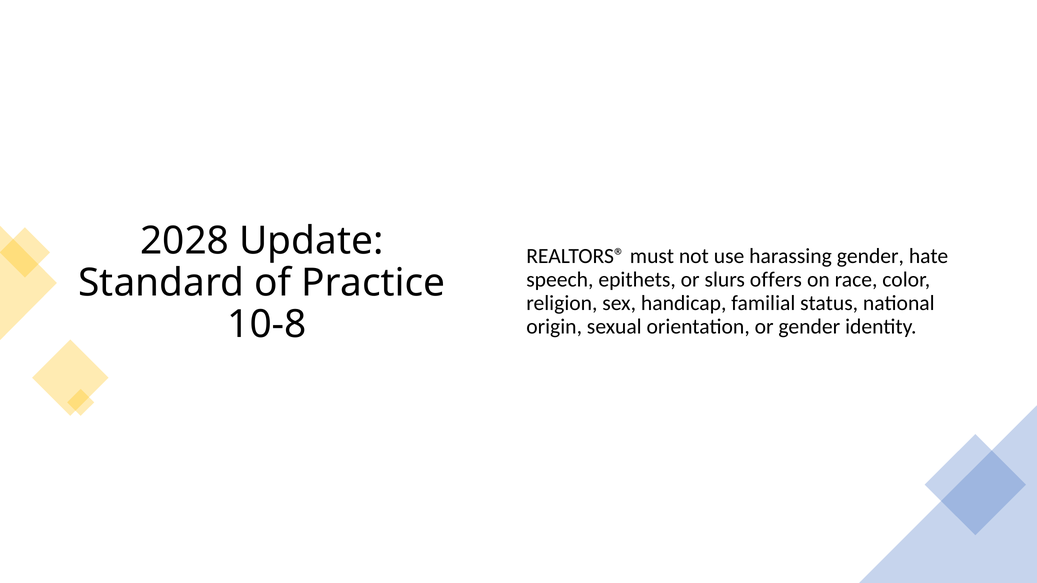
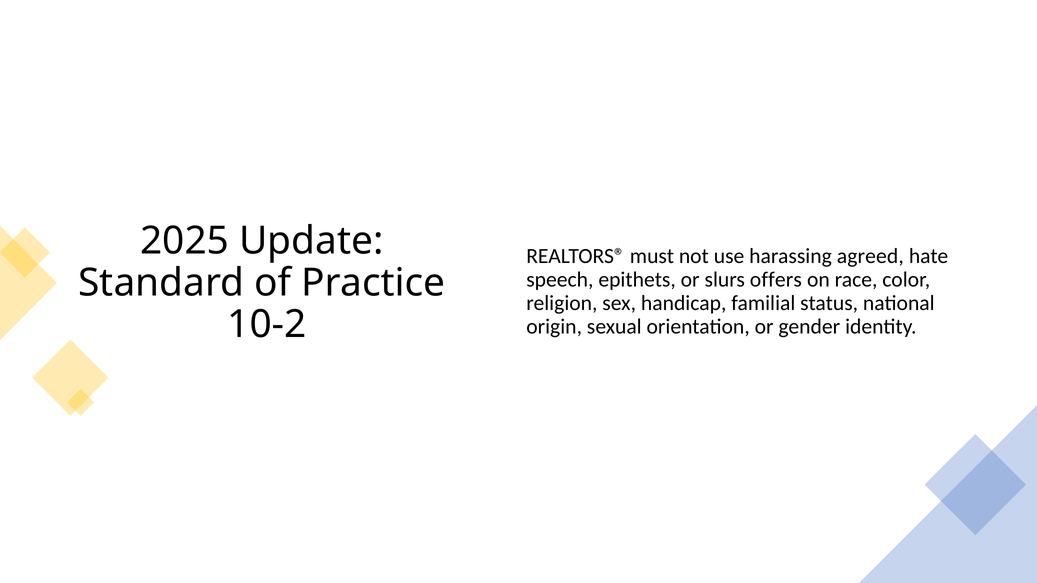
2028: 2028 -> 2025 (185, 241)
harassing gender: gender -> agreed (870, 256)
10-8: 10-8 -> 10-2 (267, 325)
